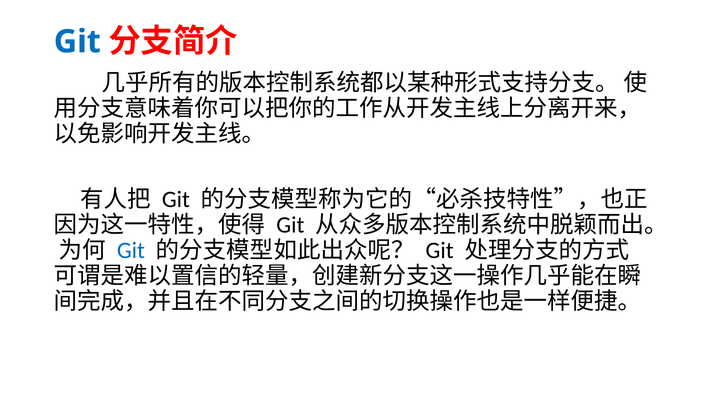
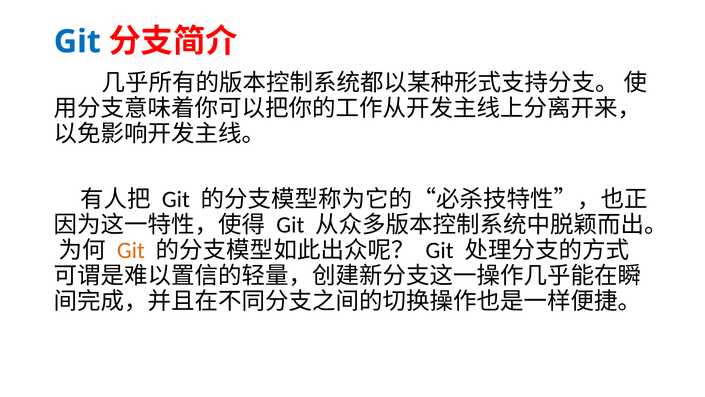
Git colour: blue -> orange (131, 250)
